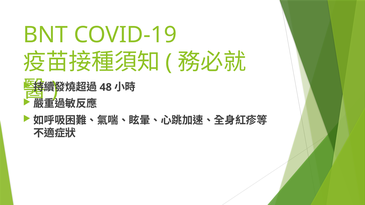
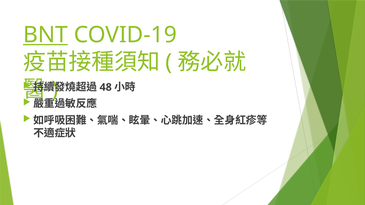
BNT underline: none -> present (45, 35)
